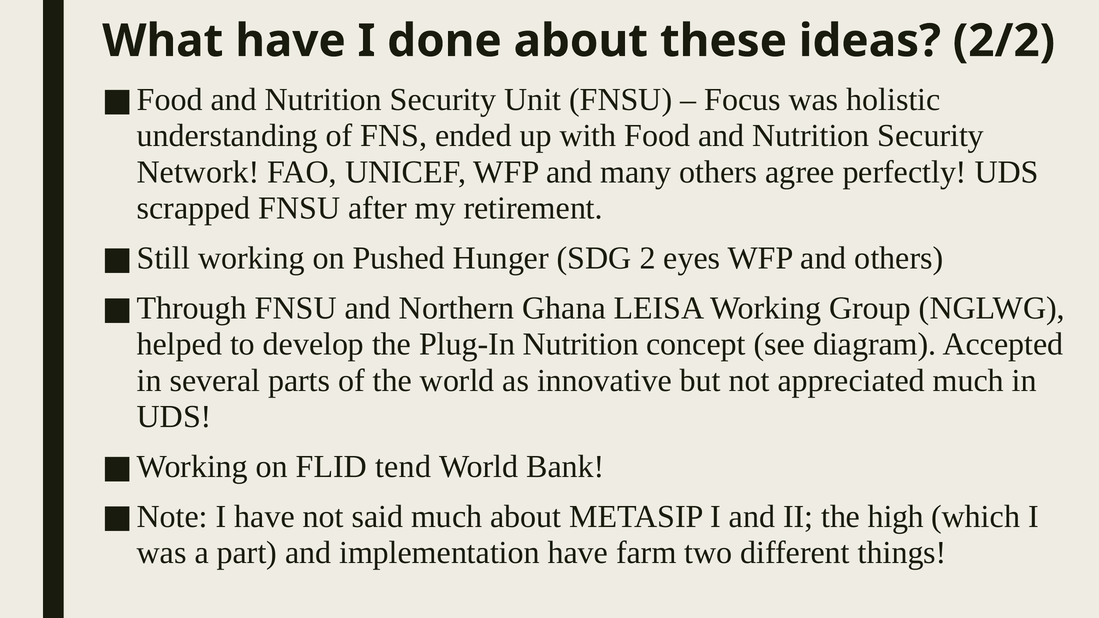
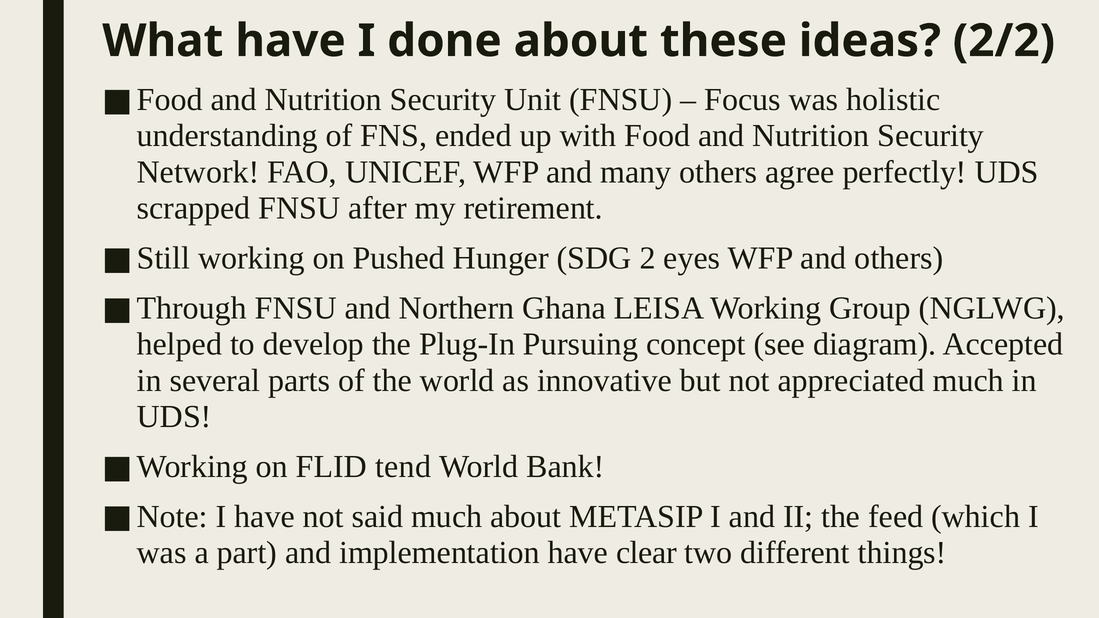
Plug-In Nutrition: Nutrition -> Pursuing (581, 344)
high: high -> feed (896, 517)
farm: farm -> clear (646, 553)
